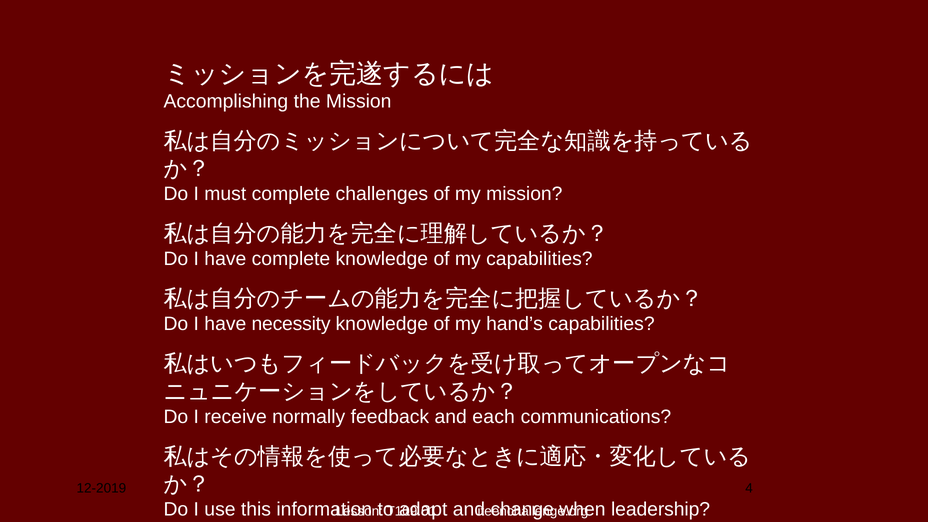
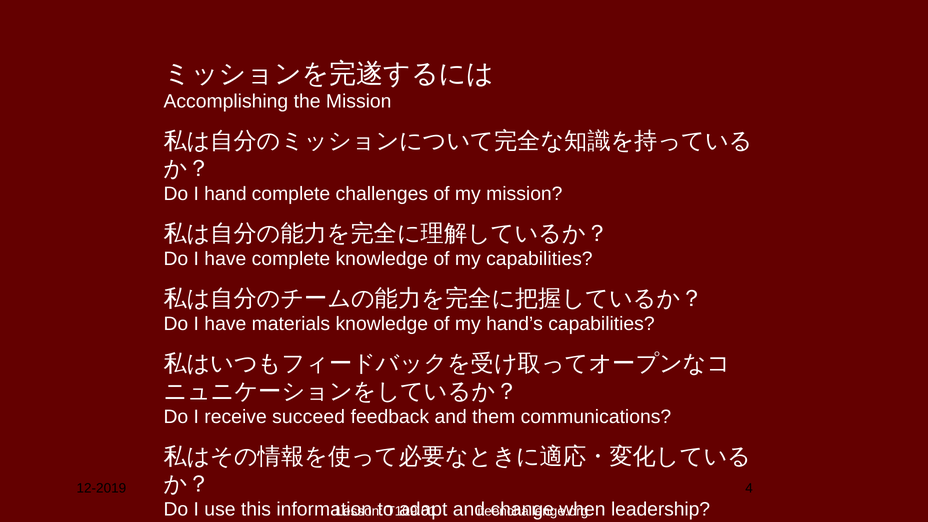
must: must -> hand (225, 194)
necessity: necessity -> materials (291, 324)
normally: normally -> succeed (309, 417)
each: each -> them (494, 417)
